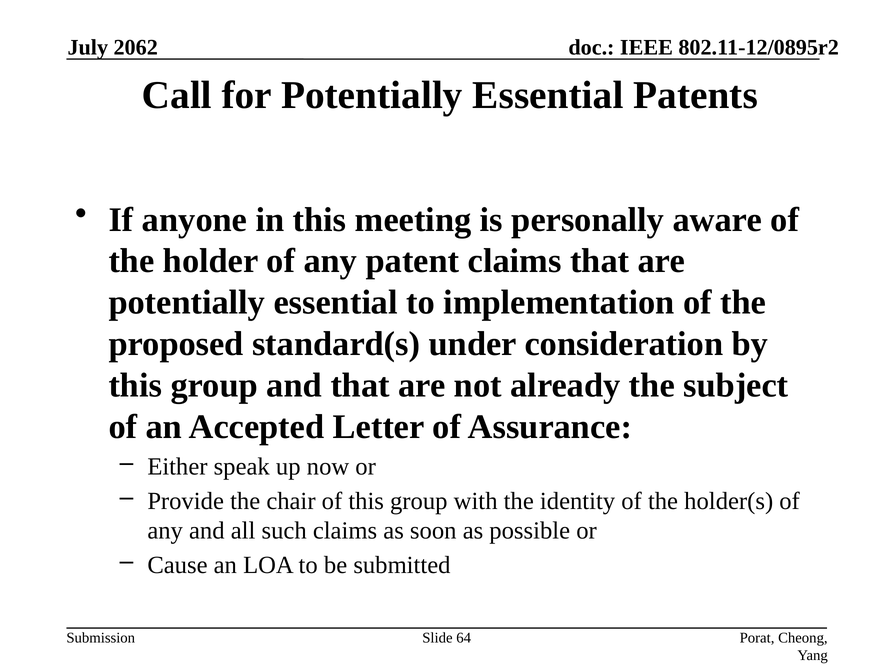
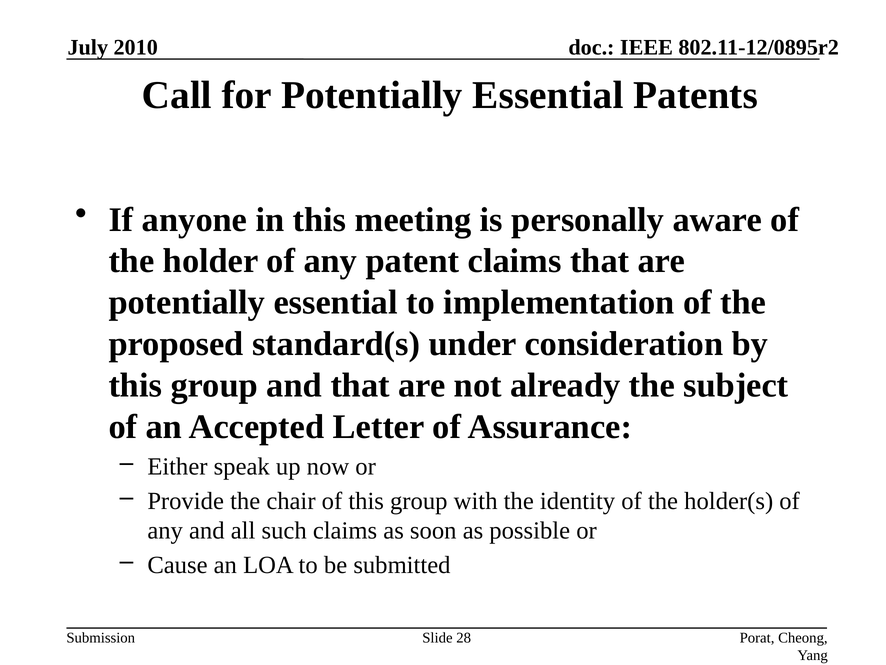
2062: 2062 -> 2010 (136, 47)
64: 64 -> 28 (464, 637)
